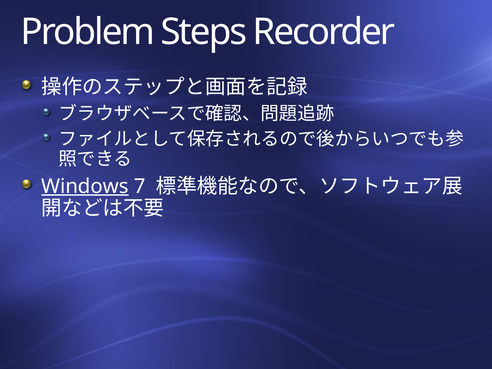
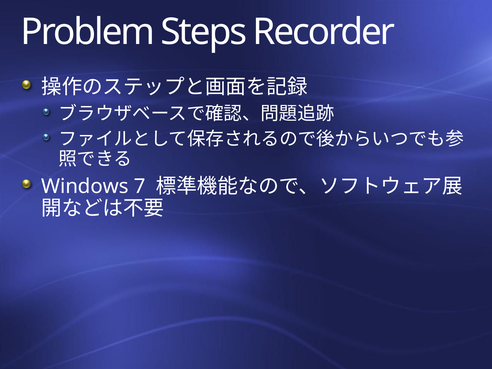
Windows underline: present -> none (85, 186)
